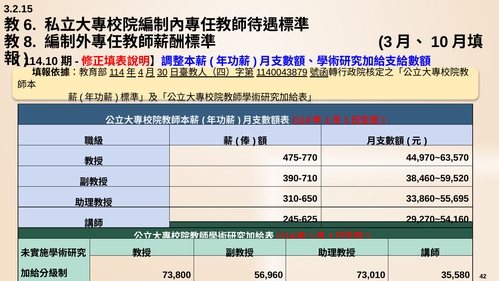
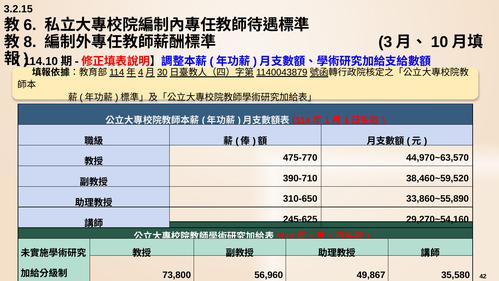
33,860~55,695: 33,860~55,695 -> 33,860~55,890 (438, 199)
73,010: 73,010 -> 49,867 (371, 275)
